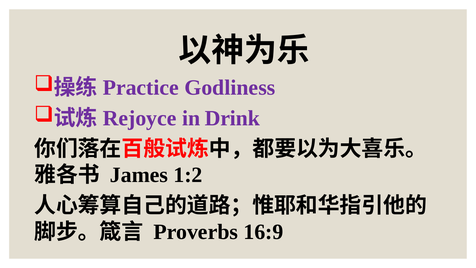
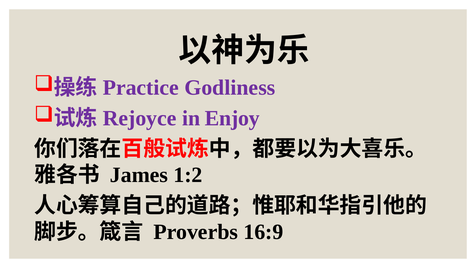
Drink: Drink -> Enjoy (232, 118)
